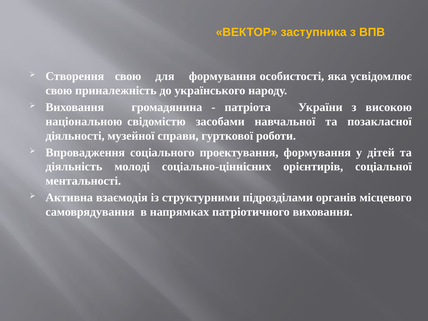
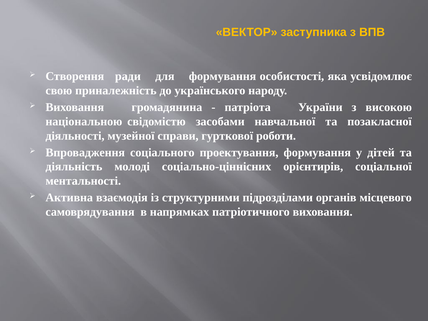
Створення свою: свою -> ради (128, 76)
